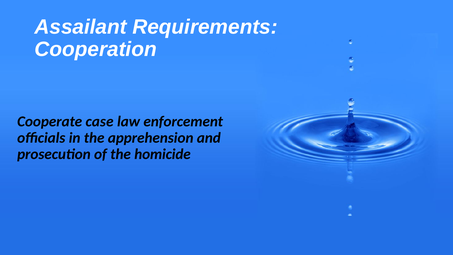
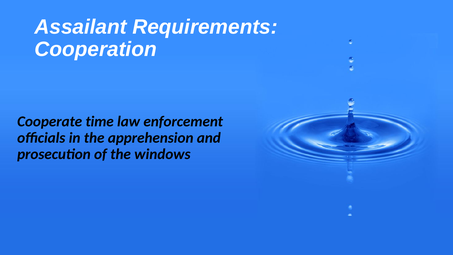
case: case -> time (100, 121)
homicide: homicide -> windows (162, 154)
